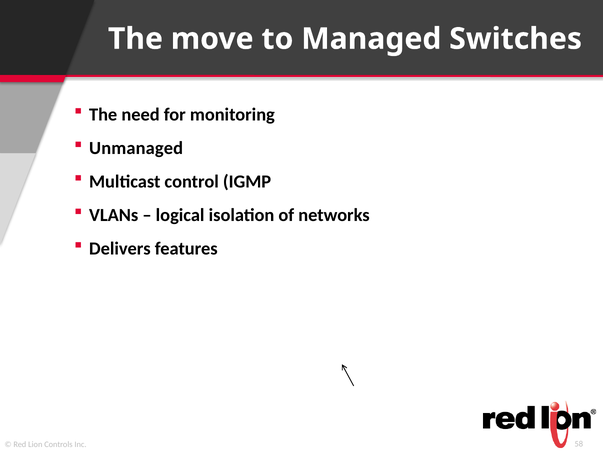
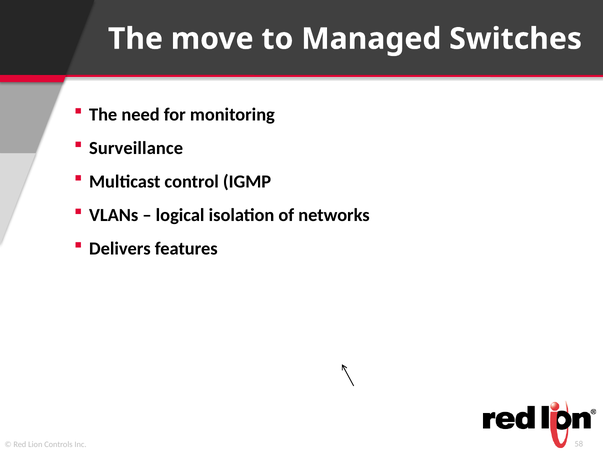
Unmanaged: Unmanaged -> Surveillance (136, 148)
